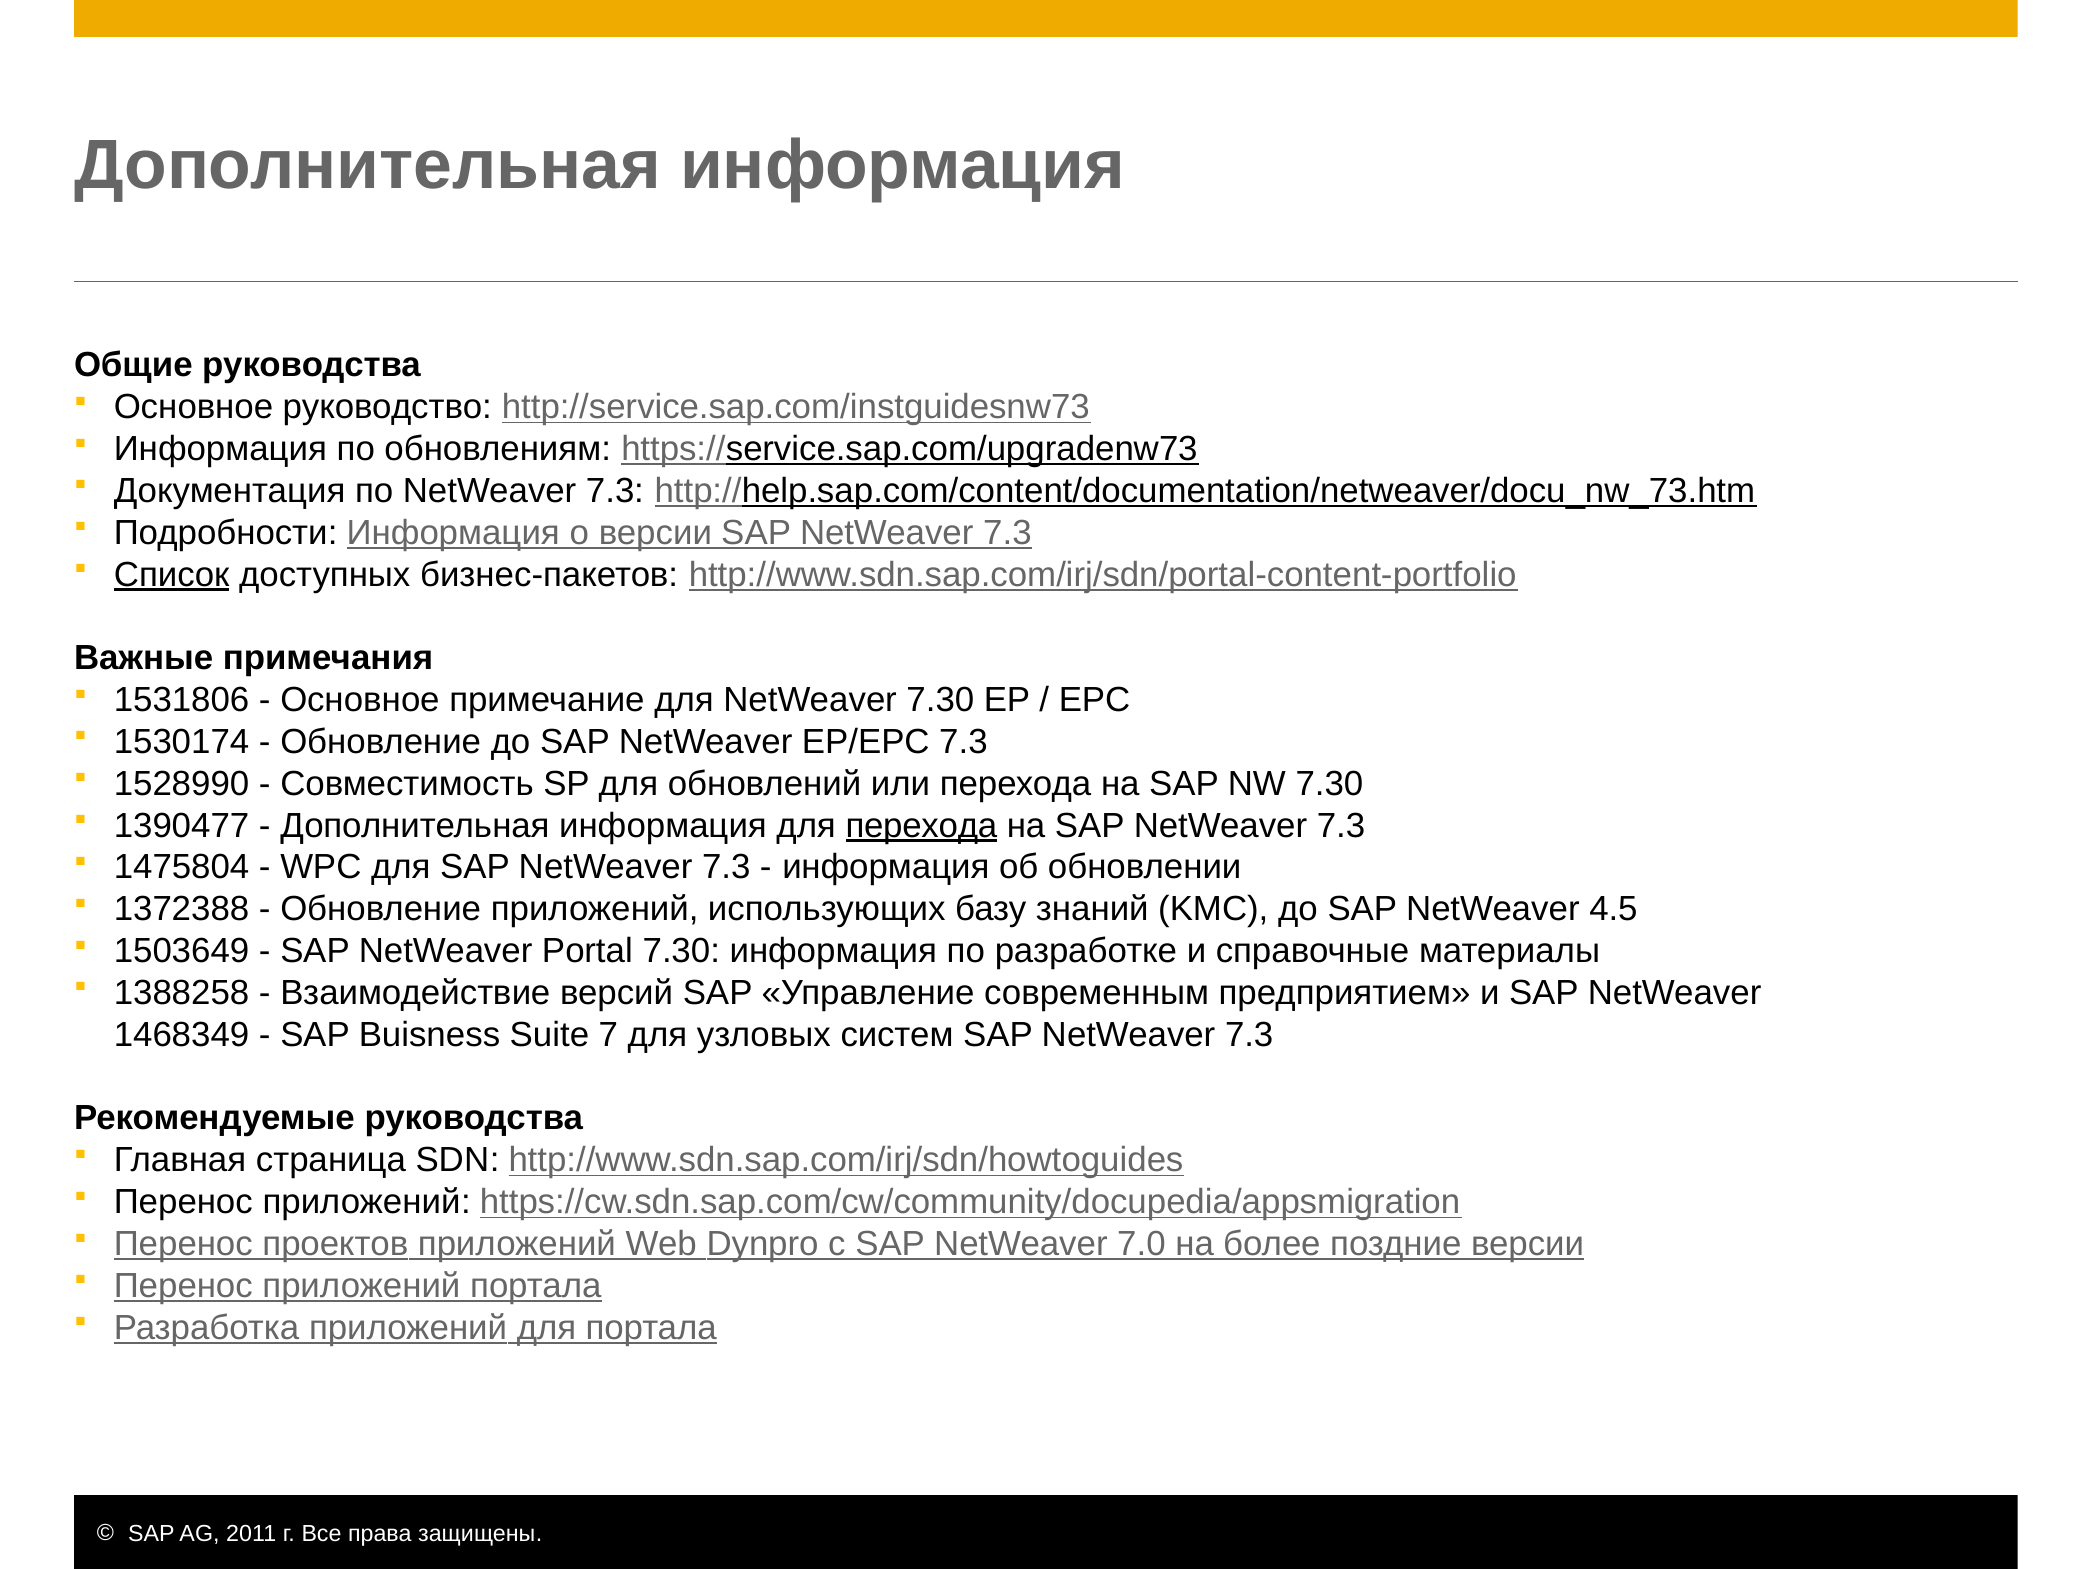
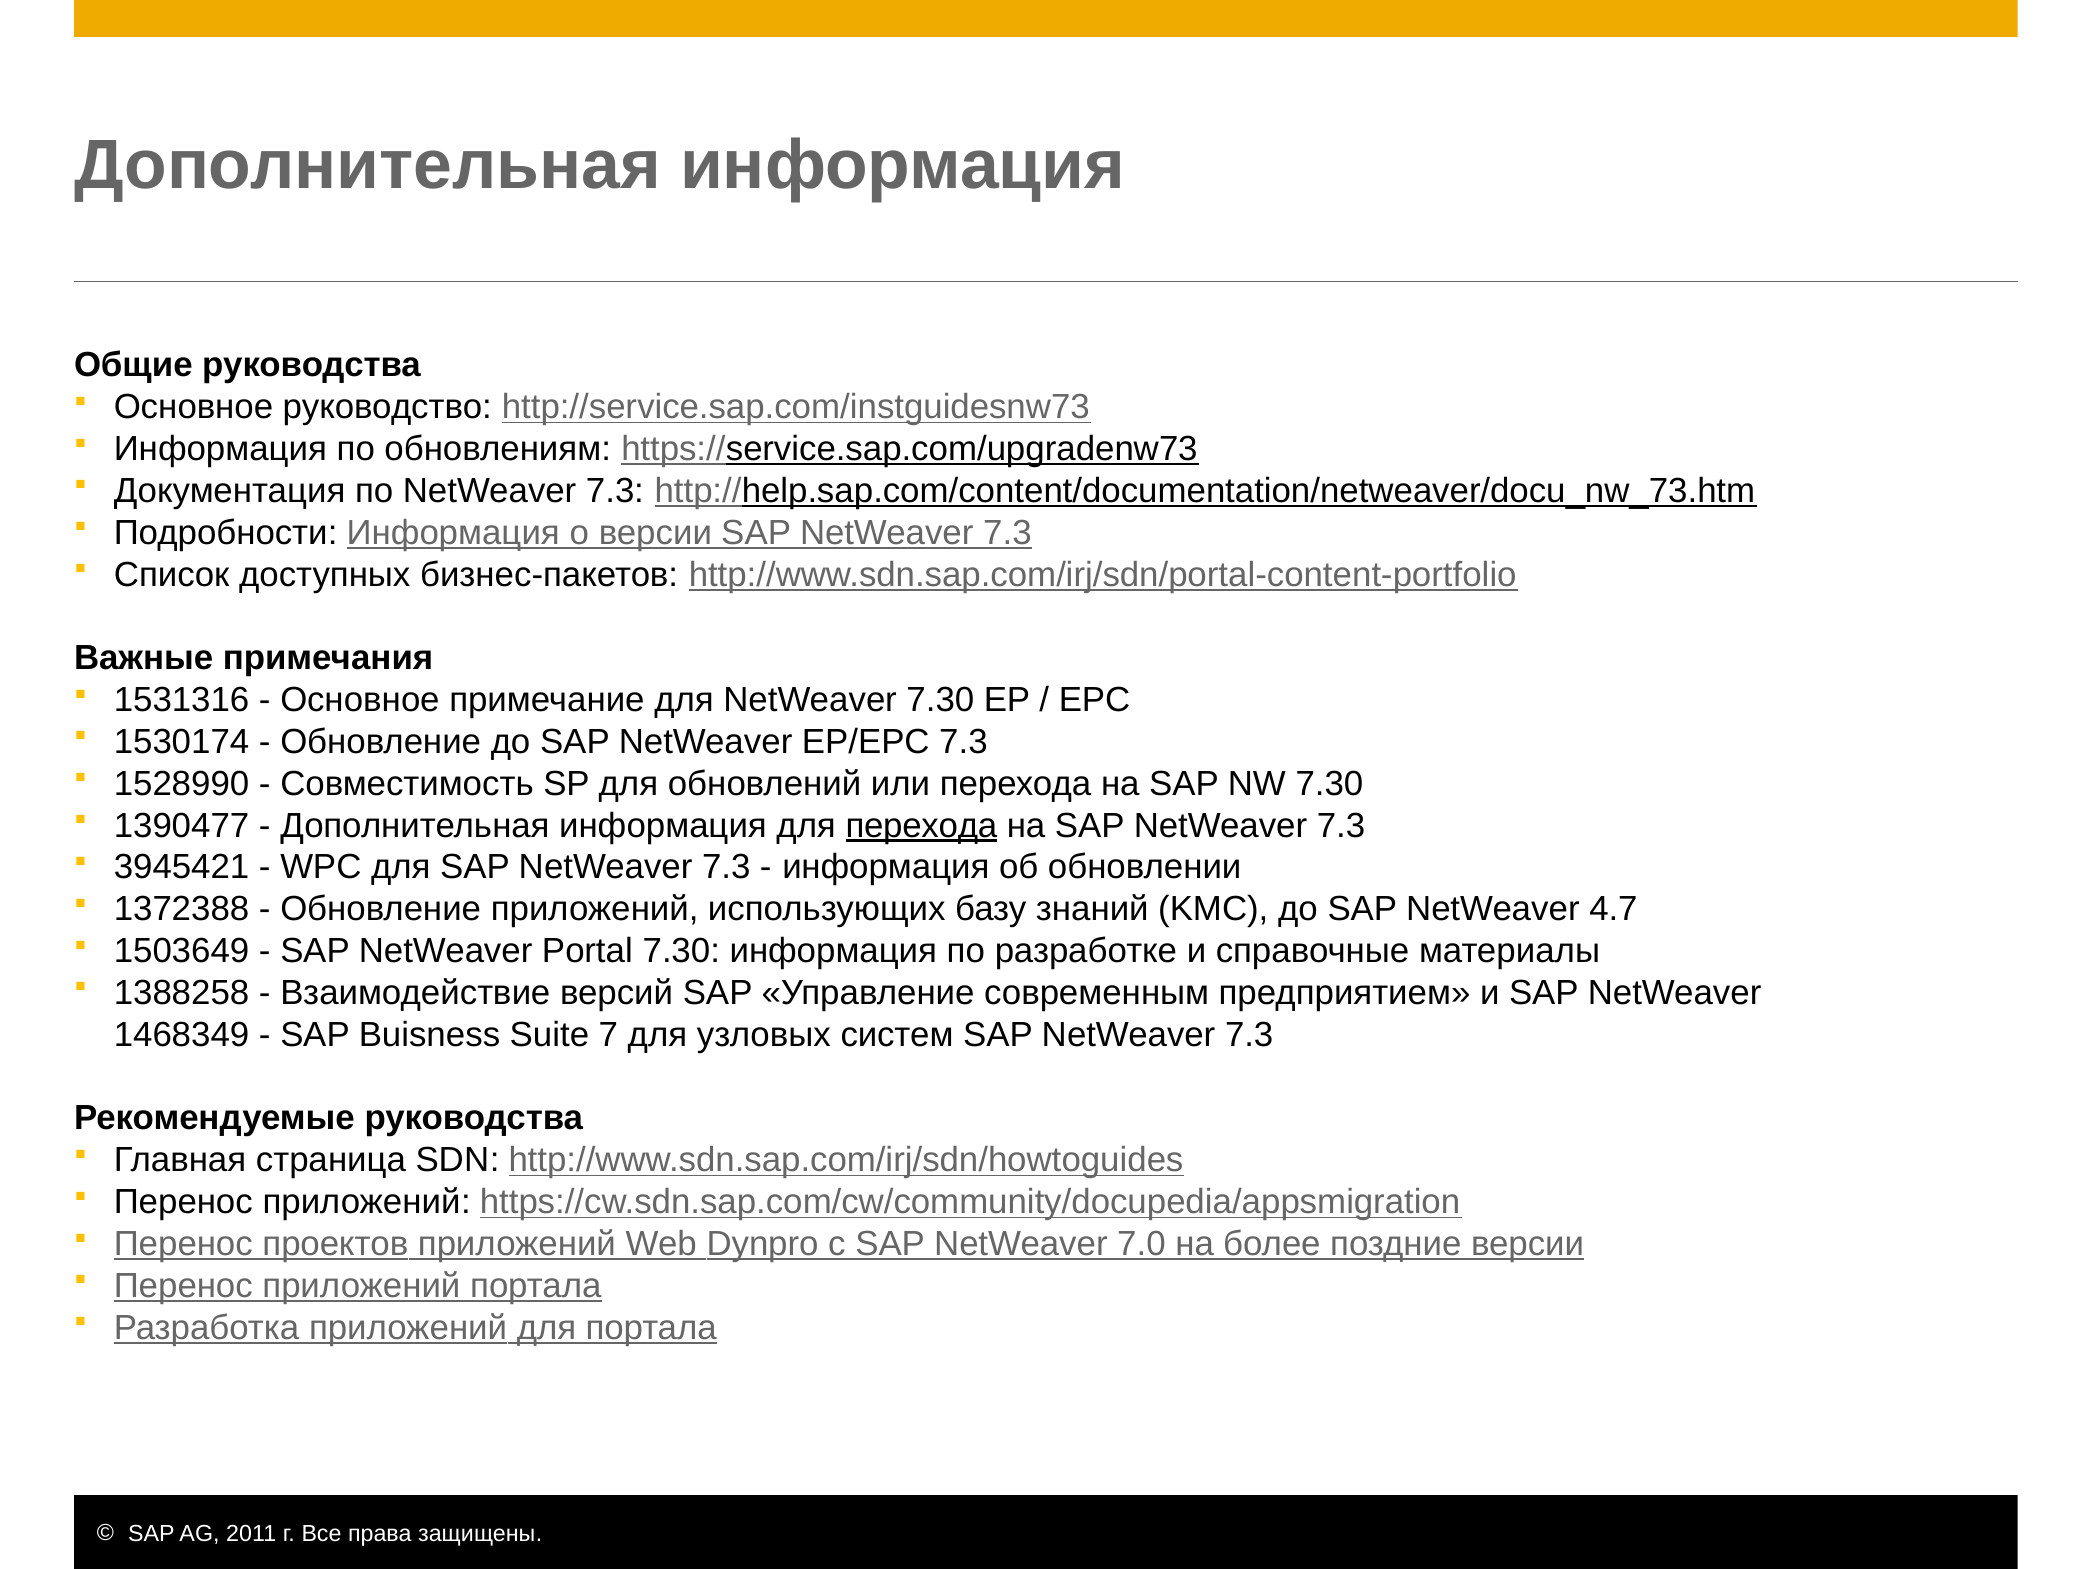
Список underline: present -> none (172, 575)
1531806: 1531806 -> 1531316 (182, 700)
1475804: 1475804 -> 3945421 (182, 867)
4.5: 4.5 -> 4.7 (1613, 909)
